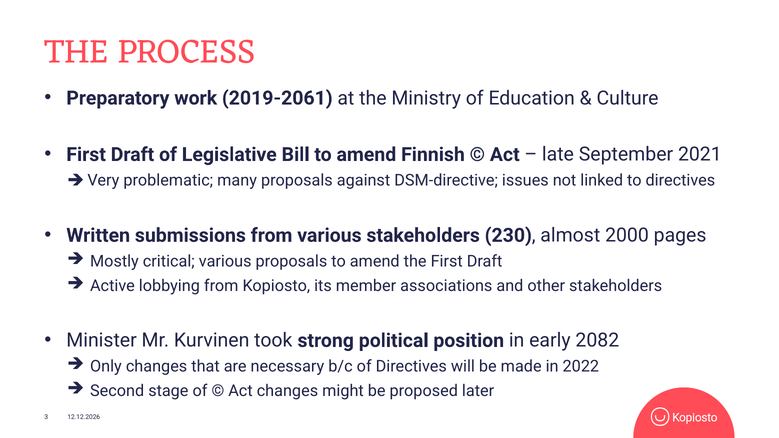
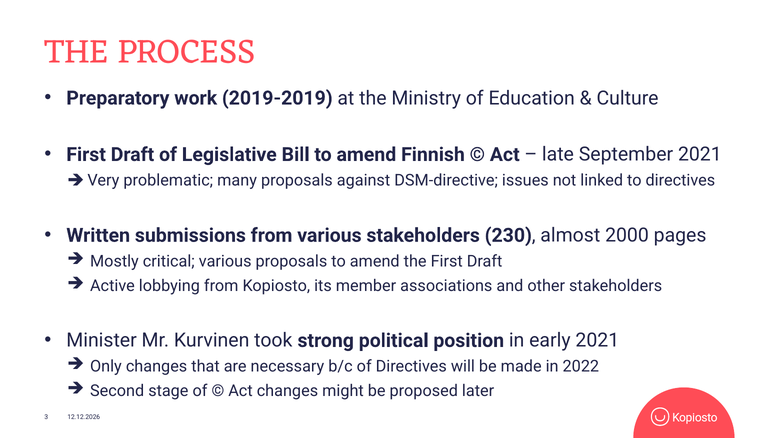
2019-2061: 2019-2061 -> 2019-2019 (277, 98)
early 2082: 2082 -> 2021 (597, 341)
